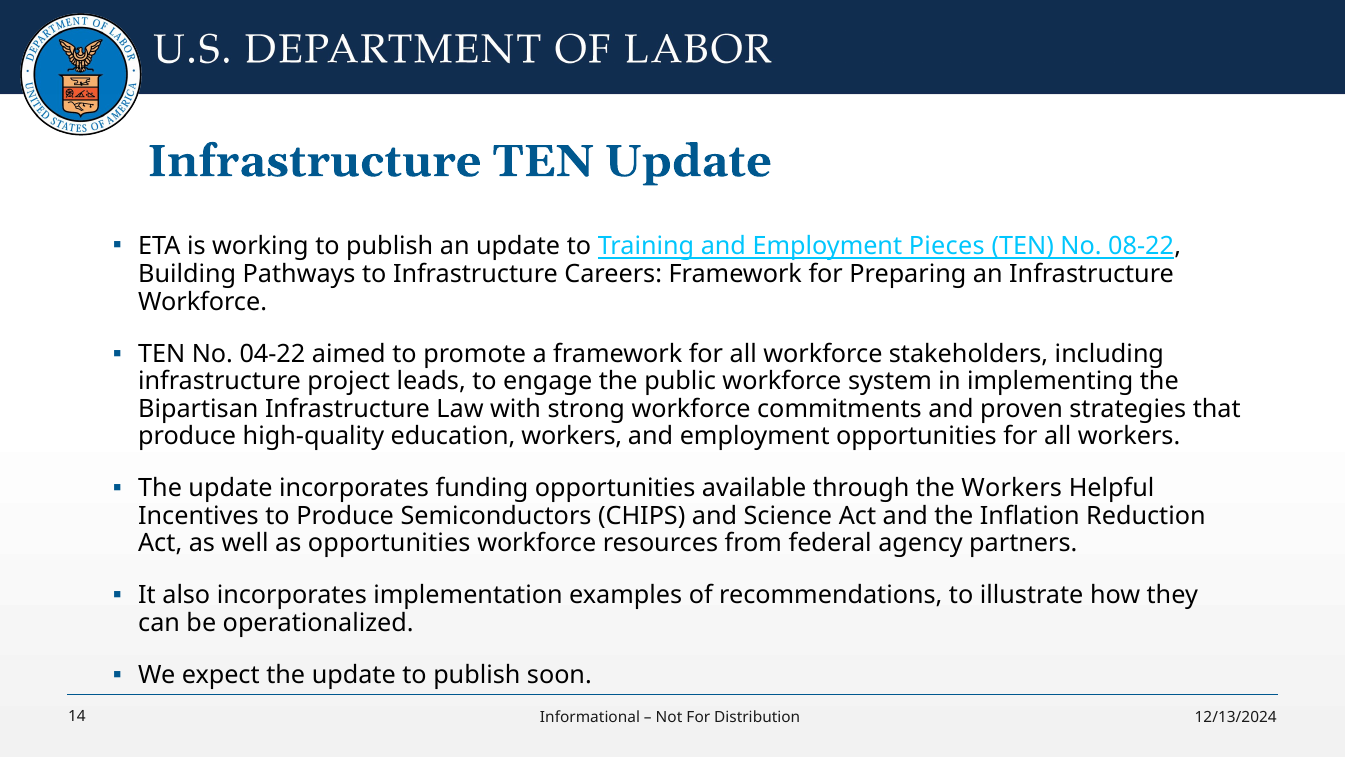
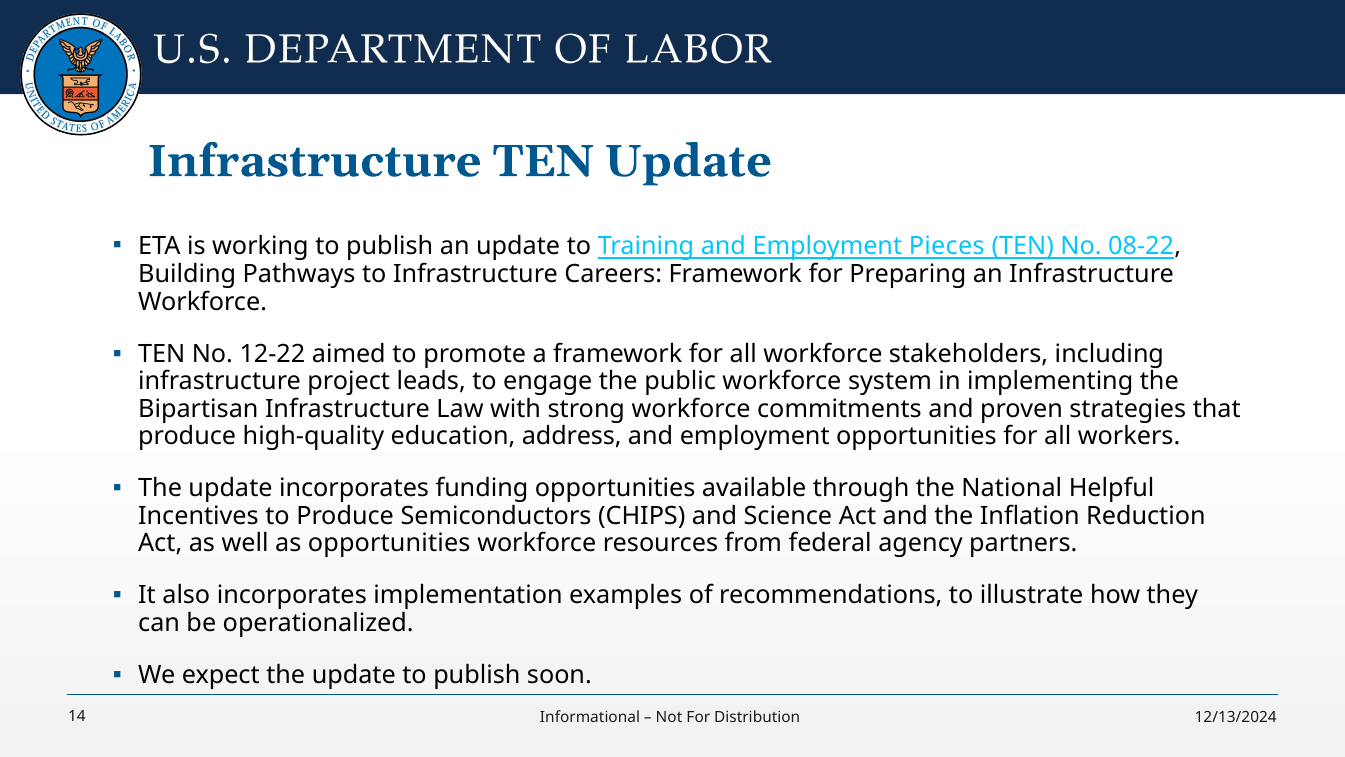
04-22: 04-22 -> 12-22 (272, 354)
education workers: workers -> address (572, 436)
the Workers: Workers -> National (1012, 488)
